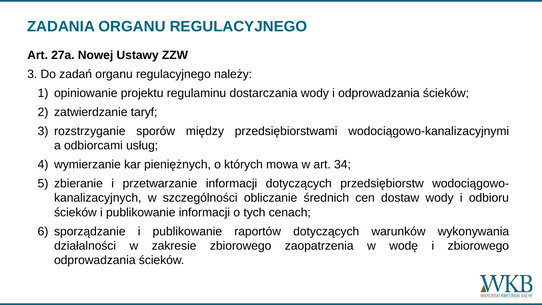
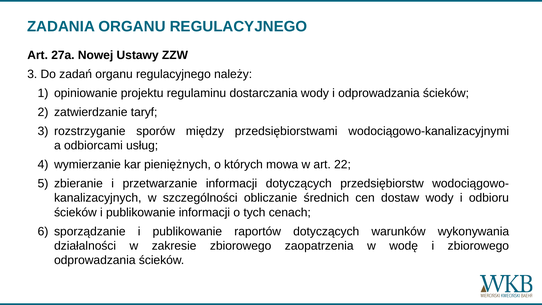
34: 34 -> 22 (342, 164)
